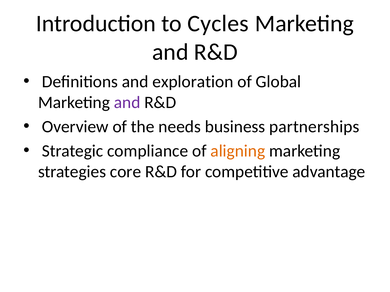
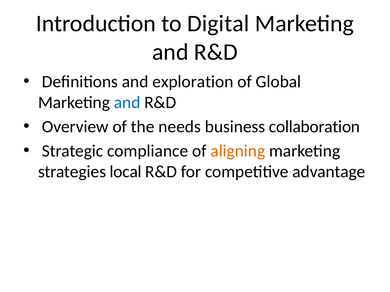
Cycles: Cycles -> Digital (218, 23)
and colour: purple -> blue (127, 103)
partnerships: partnerships -> collaboration (314, 127)
core: core -> local (126, 172)
